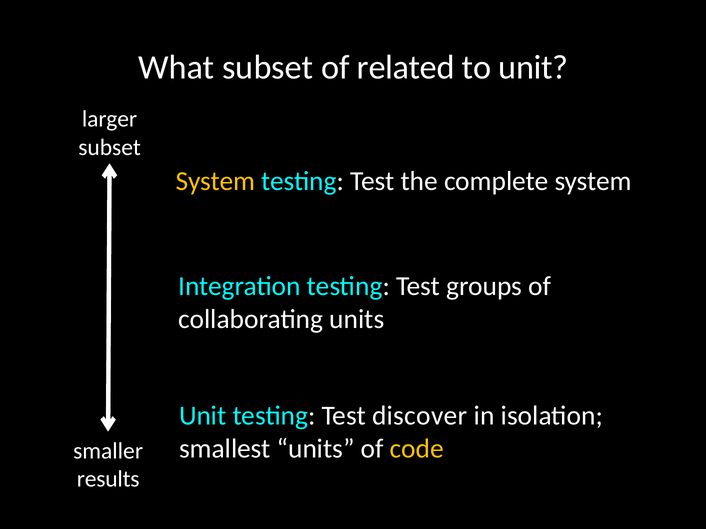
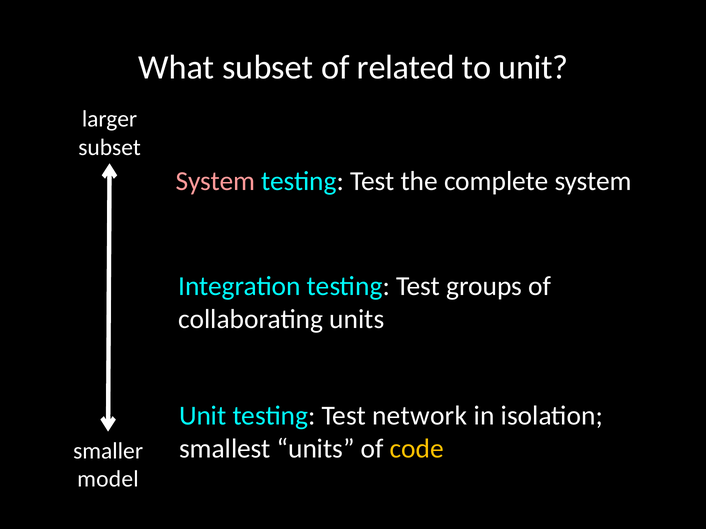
System colour: yellow -> pink (216, 181)
discover: discover -> network (420, 416)
results: results -> model (108, 479)
